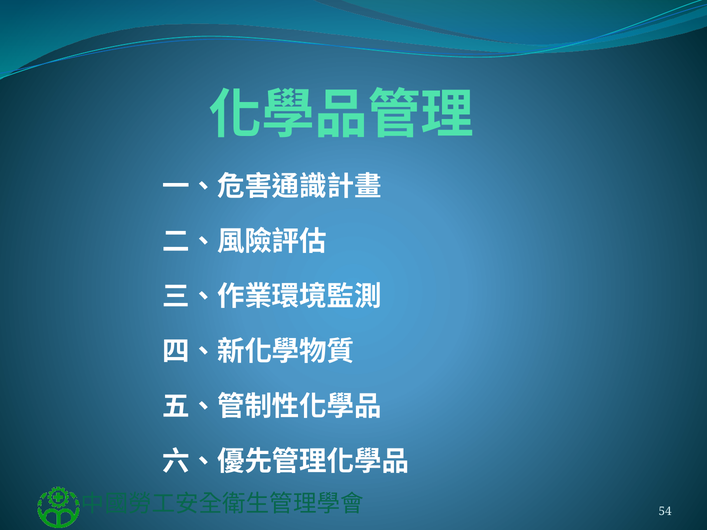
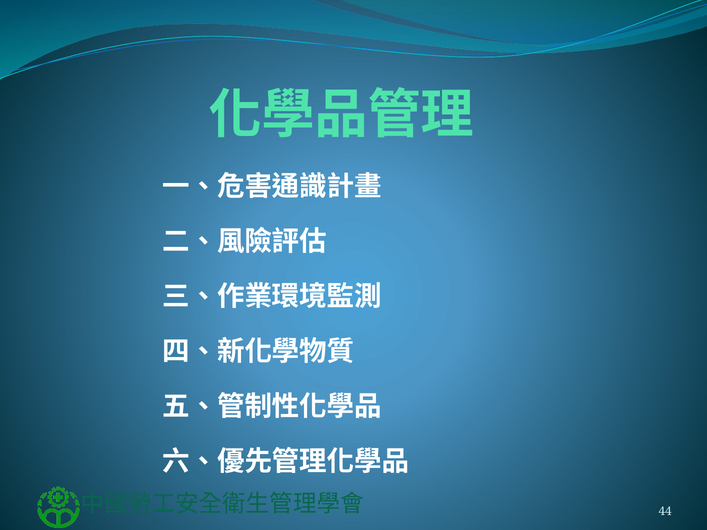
54: 54 -> 44 (665, 512)
